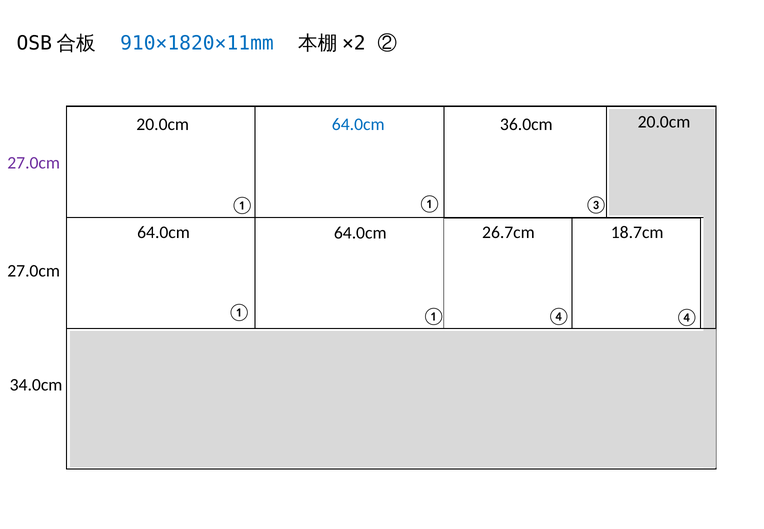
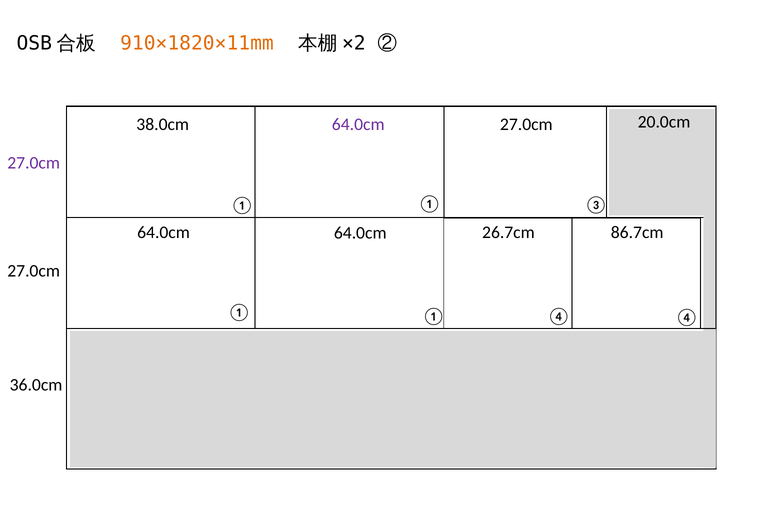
910×1820×11mm colour: blue -> orange (197, 43)
20.0cm: 20.0cm -> 38.0cm (163, 124)
64.0cm colour: blue -> purple (358, 124)
36.0cm: 36.0cm -> 27.0cm (526, 124)
18.7cm: 18.7cm -> 86.7cm (637, 233)
34.0cm: 34.0cm -> 36.0cm (36, 385)
